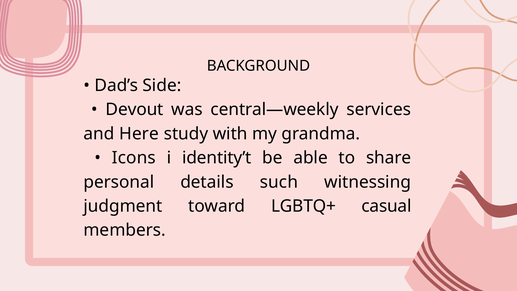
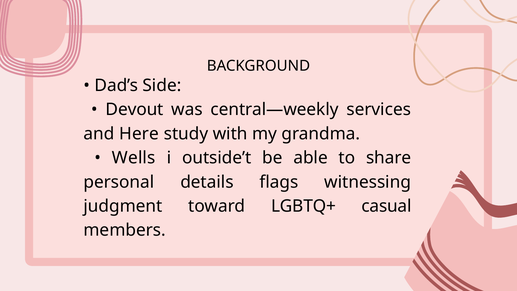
Icons: Icons -> Wells (134, 158)
identity’t: identity’t -> outside’t (217, 158)
such: such -> flags (279, 182)
